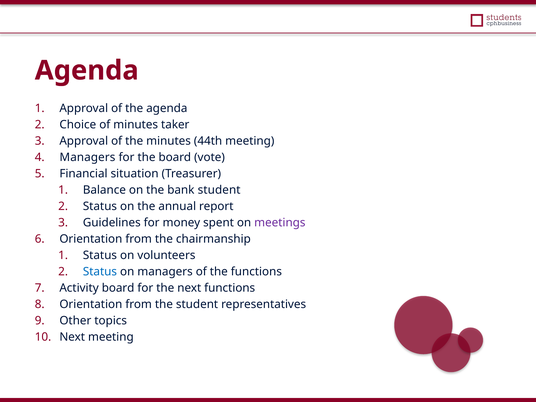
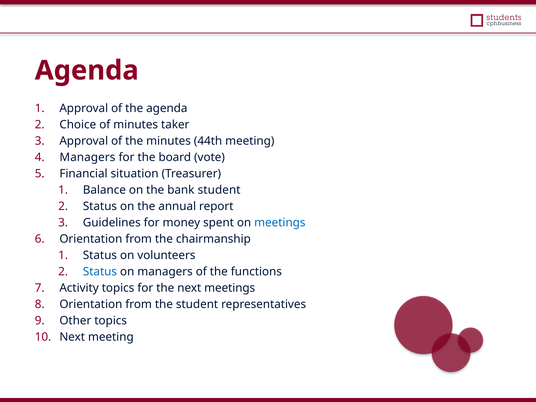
meetings colour: purple -> blue (280, 223)
Activity board: board -> topics (118, 288)
next functions: functions -> meetings (230, 288)
